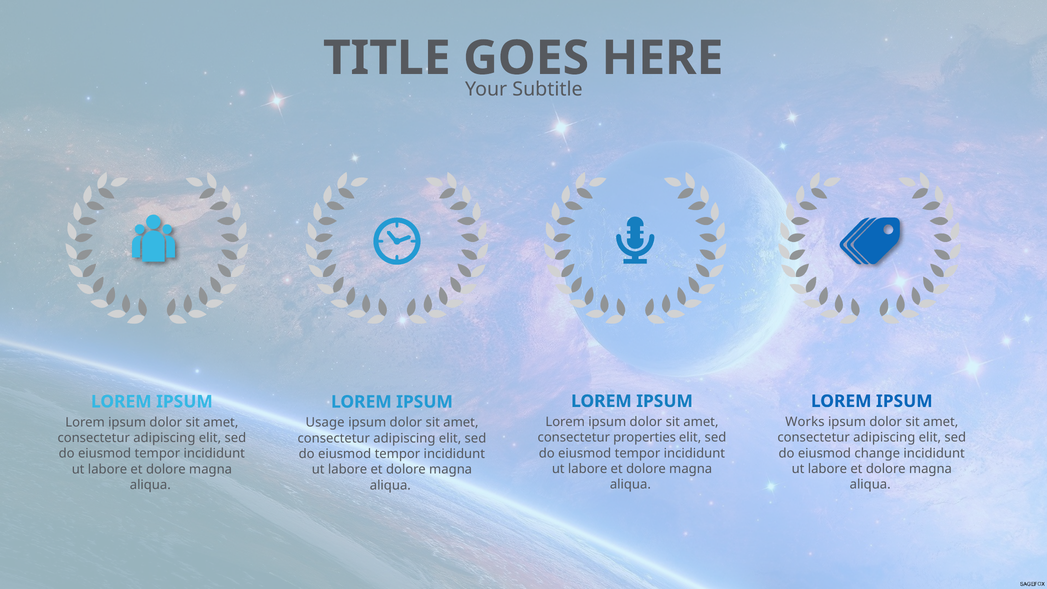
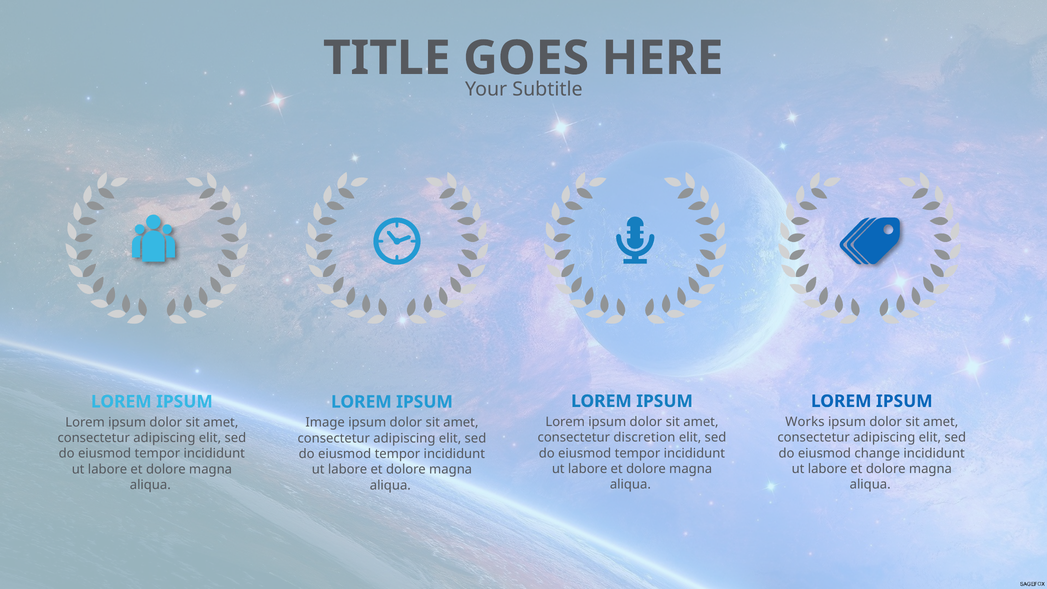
Usage: Usage -> Image (325, 422)
properties: properties -> discretion (644, 437)
